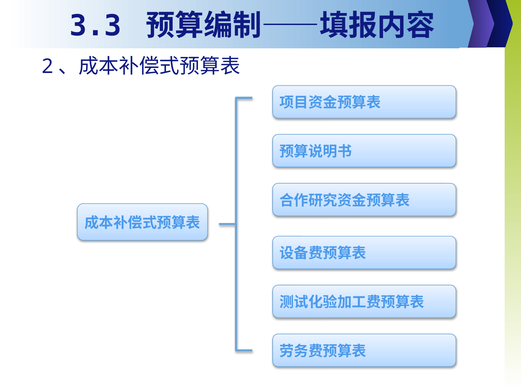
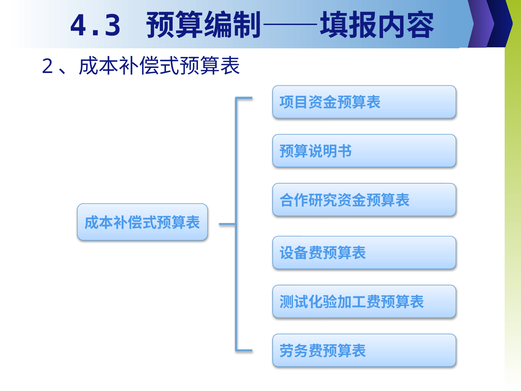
3.3: 3.3 -> 4.3 (96, 26)
